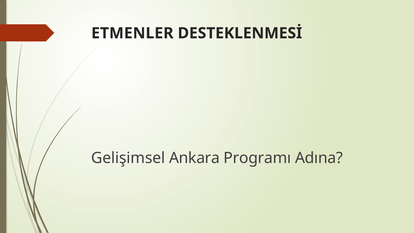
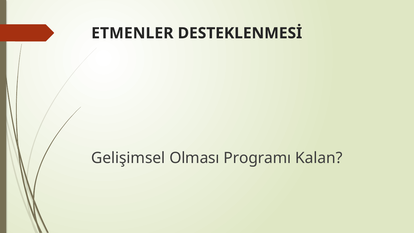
Ankara: Ankara -> Olması (194, 158)
Adına: Adına -> Kalan (319, 158)
